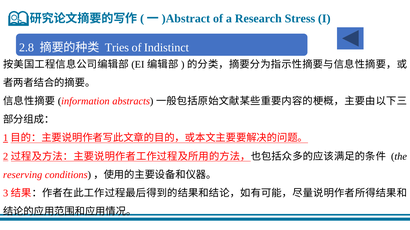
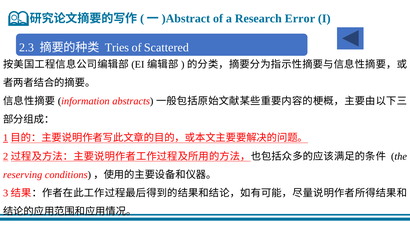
Stress: Stress -> Error (300, 18)
2.8: 2.8 -> 2.3 (26, 48)
Indistinct: Indistinct -> Scattered (166, 48)
